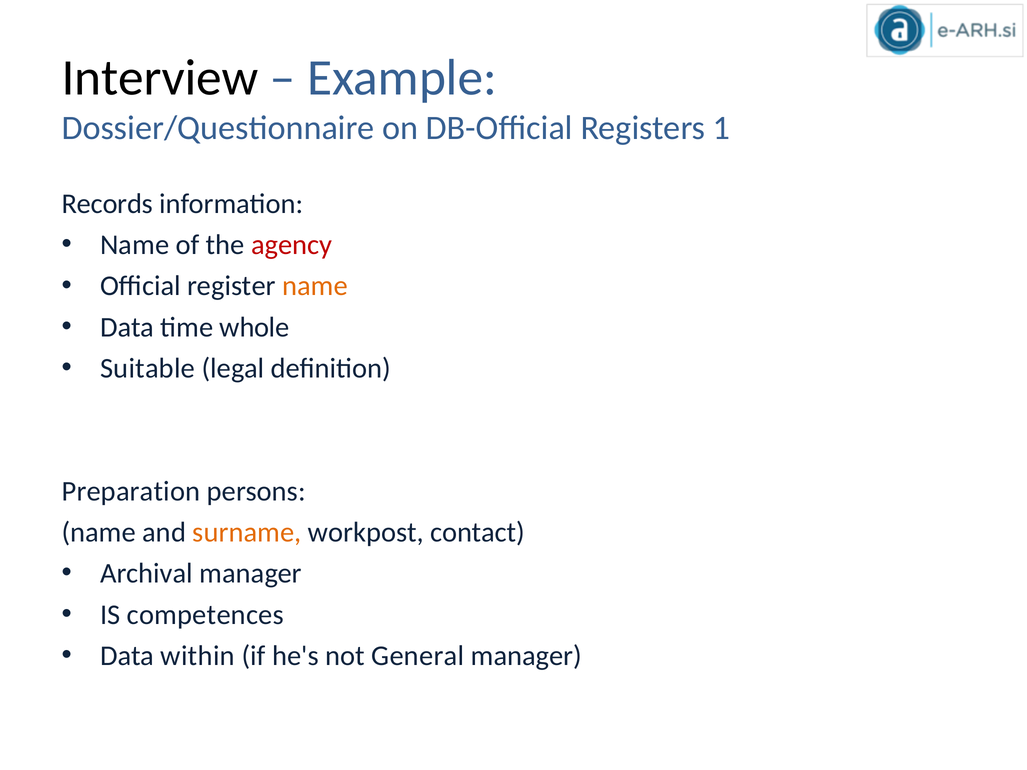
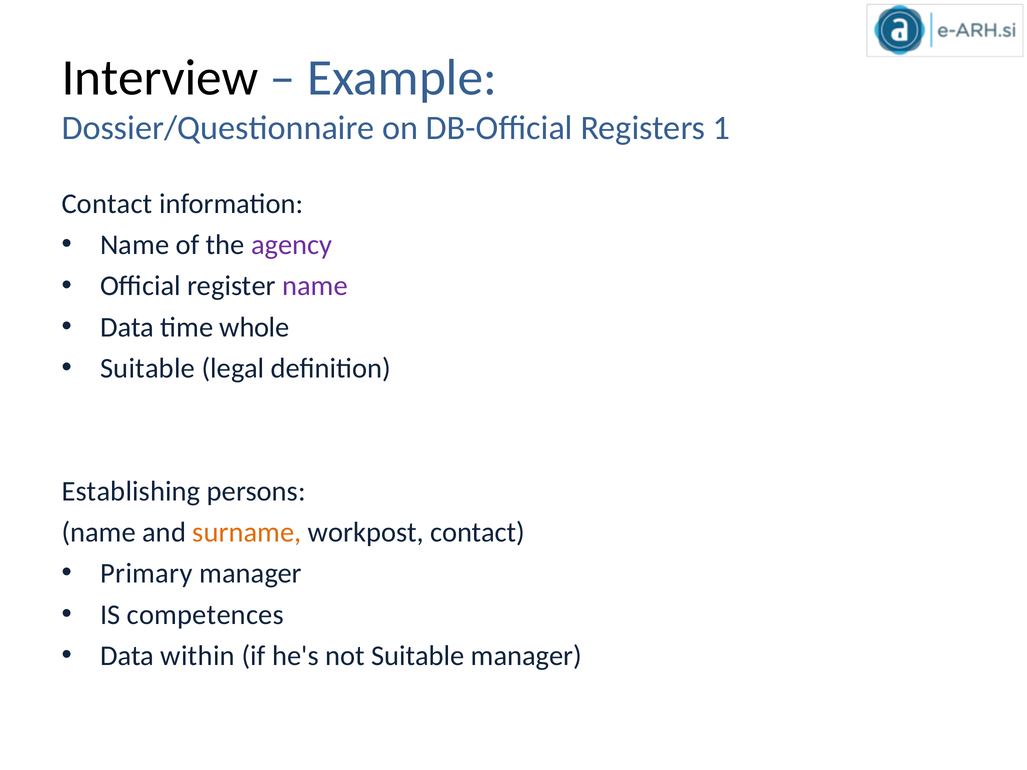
Records: Records -> Contact (107, 204)
agency colour: red -> purple (292, 245)
name colour: orange -> purple (315, 286)
Preparation: Preparation -> Establishing (131, 492)
Archival: Archival -> Primary (146, 574)
not General: General -> Suitable (418, 656)
